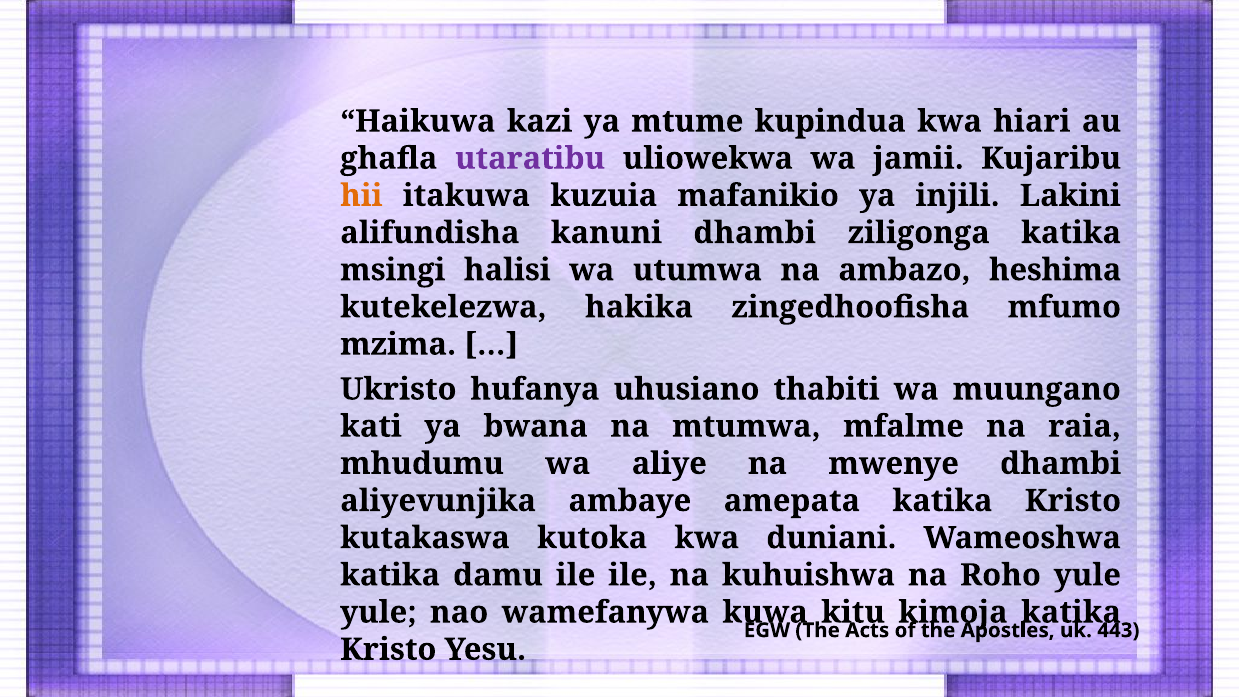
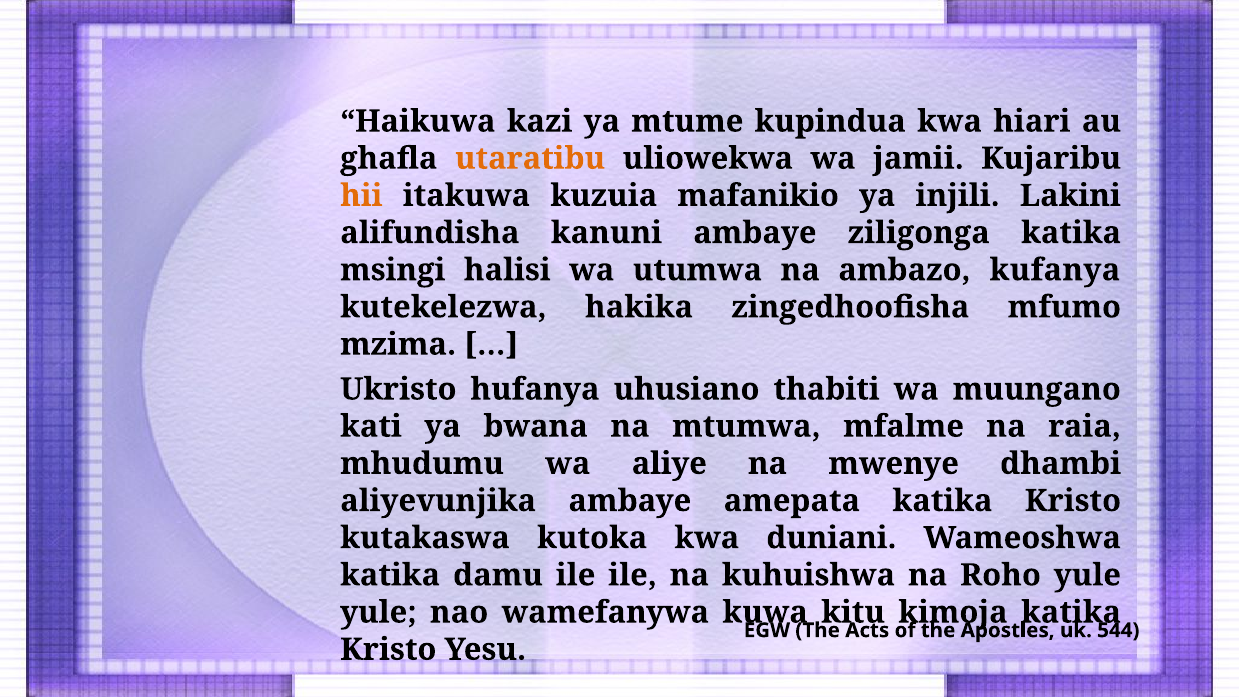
utaratibu colour: purple -> orange (530, 159)
kanuni dhambi: dhambi -> ambaye (755, 233)
heshima: heshima -> kufanya (1055, 270)
443: 443 -> 544 (1118, 630)
